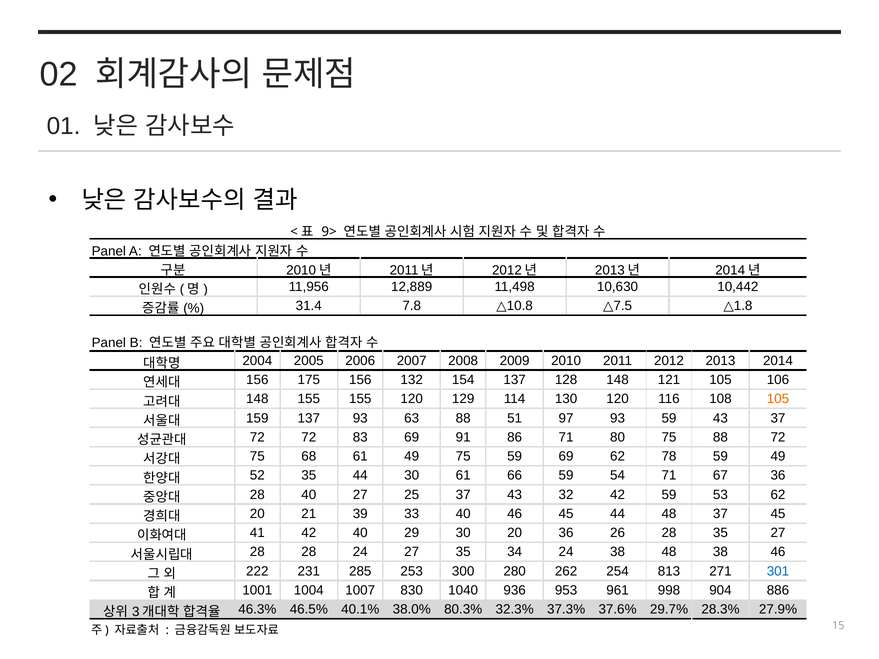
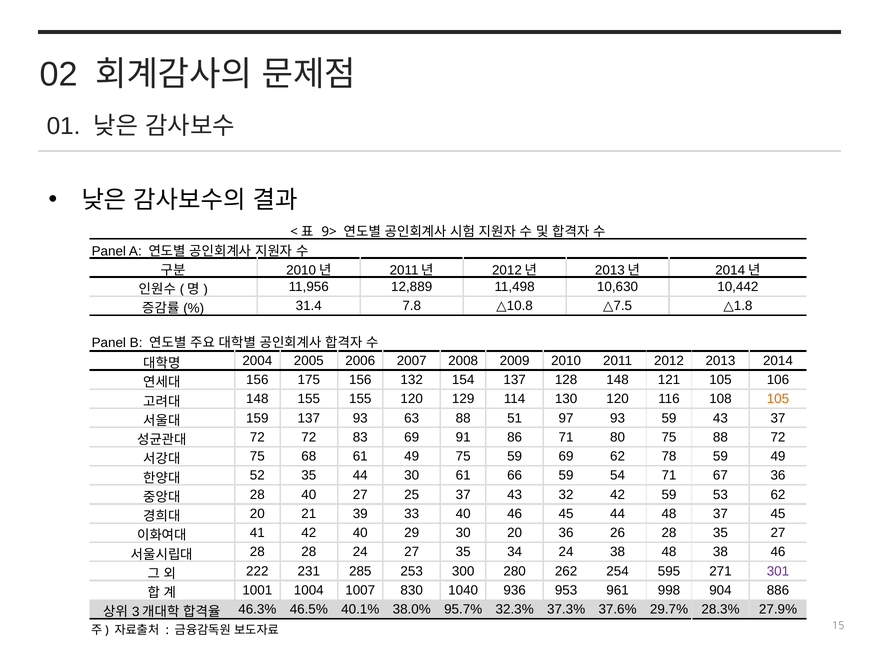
813: 813 -> 595 (669, 571)
301 colour: blue -> purple (778, 571)
80.3%: 80.3% -> 95.7% (463, 610)
